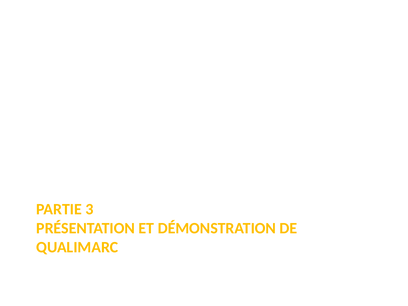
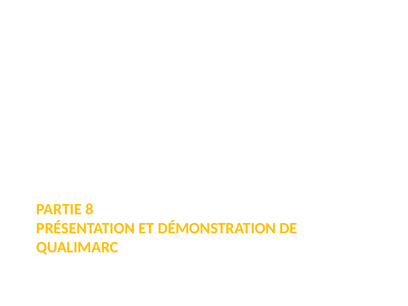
3: 3 -> 8 (89, 209)
